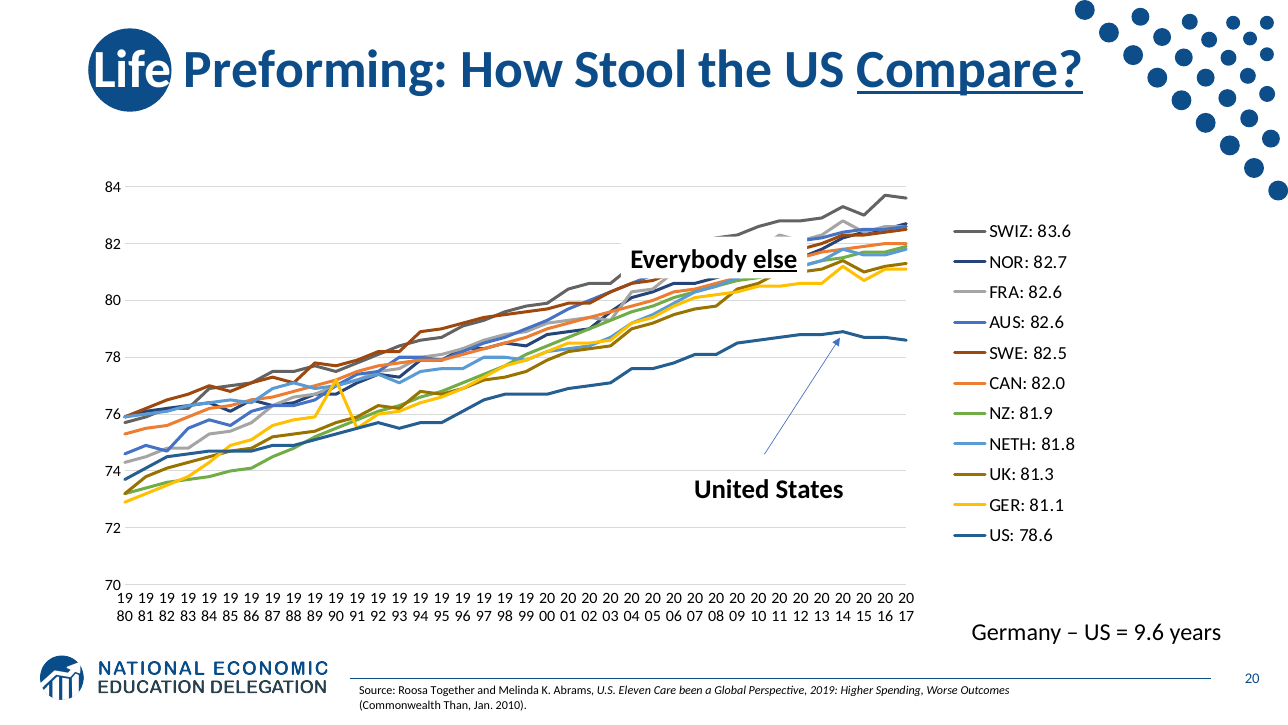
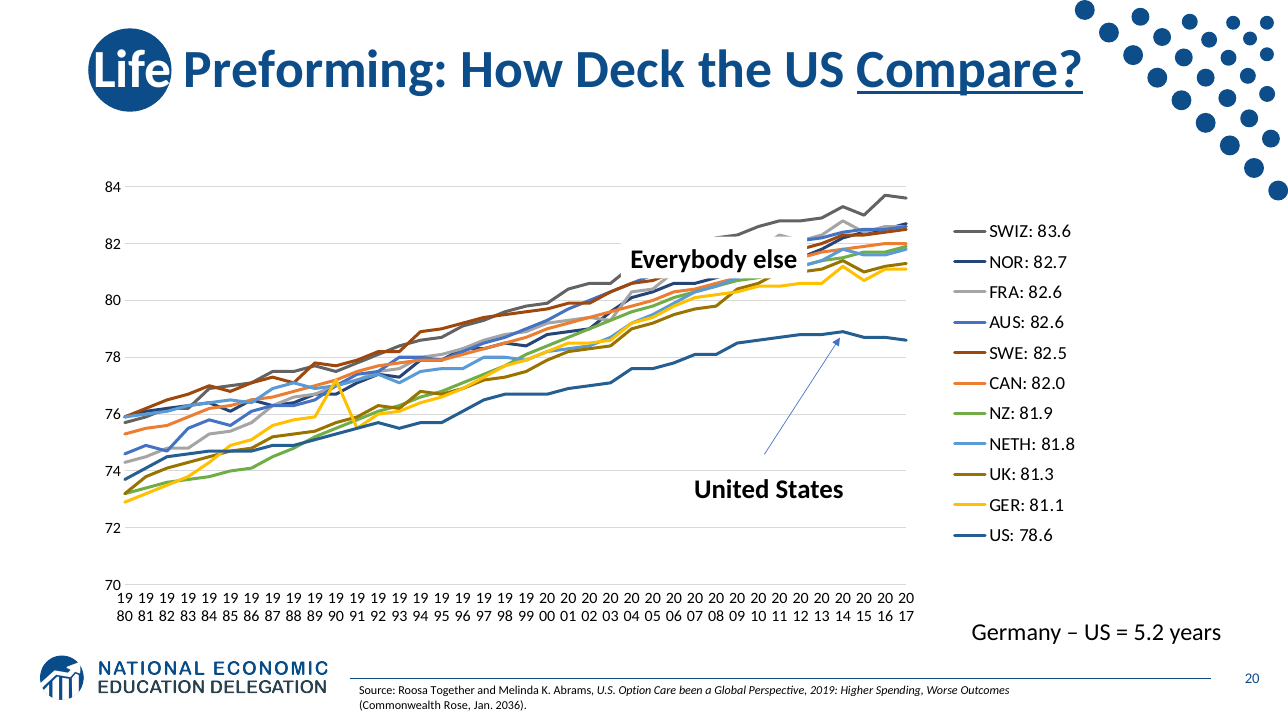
Stool: Stool -> Deck (630, 70)
else underline: present -> none (775, 259)
9.6: 9.6 -> 5.2 (1149, 632)
Eleven: Eleven -> Option (635, 690)
Than: Than -> Rose (457, 705)
2010: 2010 -> 2036 (511, 705)
